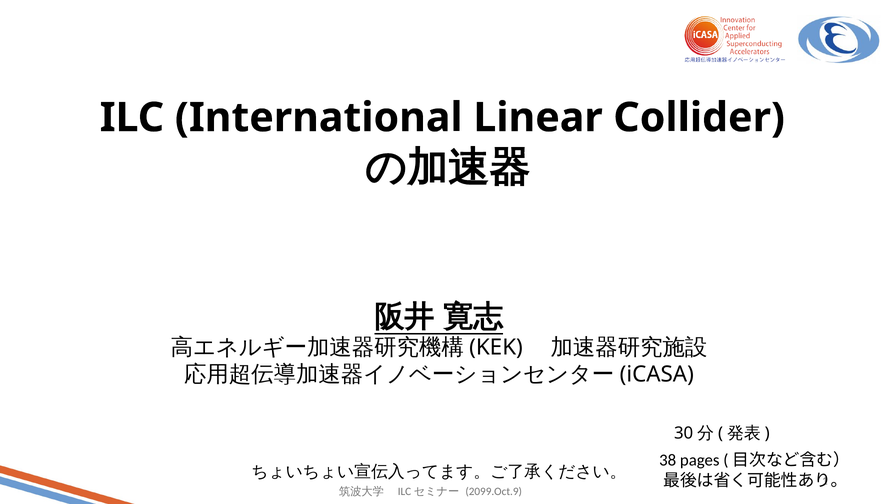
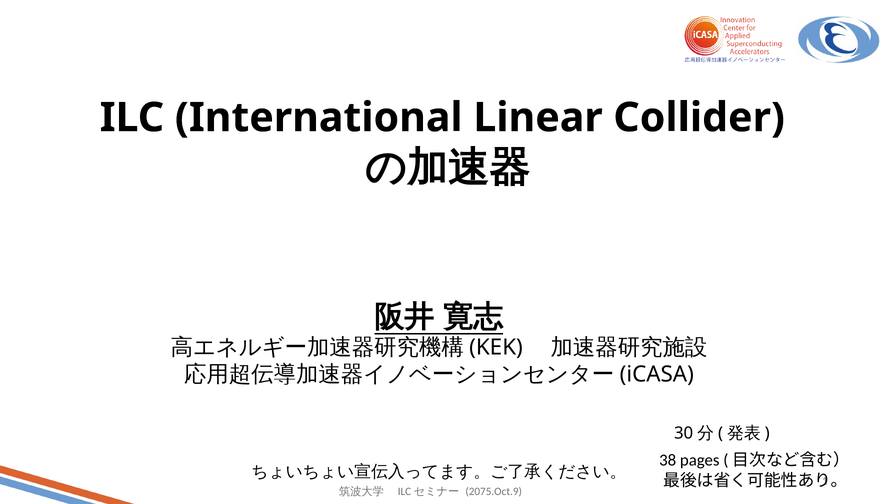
2099.Oct.9: 2099.Oct.9 -> 2075.Oct.9 (494, 491)
